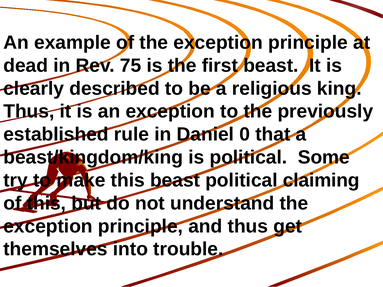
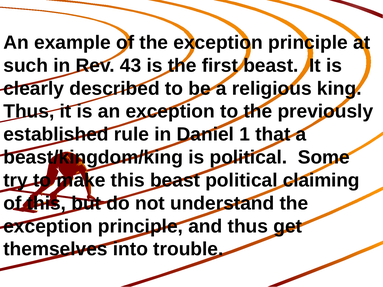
dead: dead -> such (26, 66)
75: 75 -> 43 (131, 66)
0: 0 -> 1 (245, 135)
